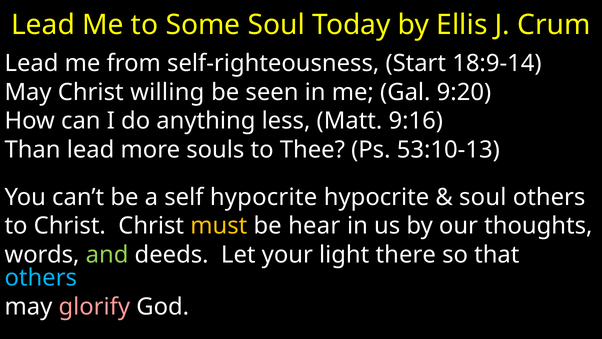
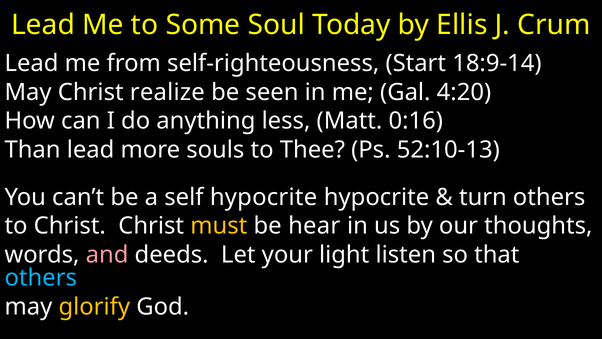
willing: willing -> realize (167, 92)
9:20: 9:20 -> 4:20 (464, 92)
9:16: 9:16 -> 0:16 (416, 121)
53:10-13: 53:10-13 -> 52:10-13 (448, 150)
soul: soul -> turn (483, 197)
and colour: light green -> pink (107, 255)
there: there -> listen (406, 255)
glorify colour: pink -> yellow (94, 307)
